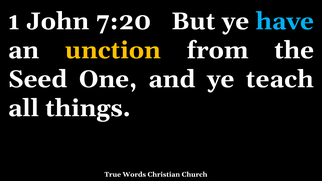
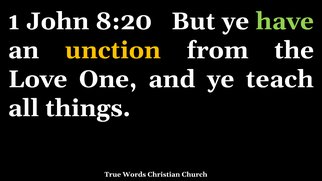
7:20: 7:20 -> 8:20 (124, 21)
have colour: light blue -> light green (285, 21)
Seed: Seed -> Love (38, 79)
